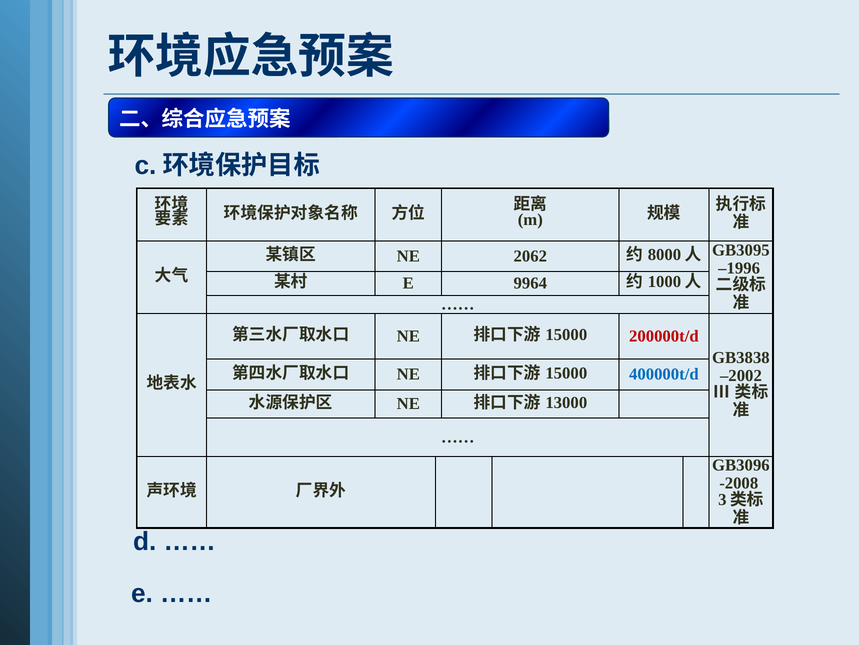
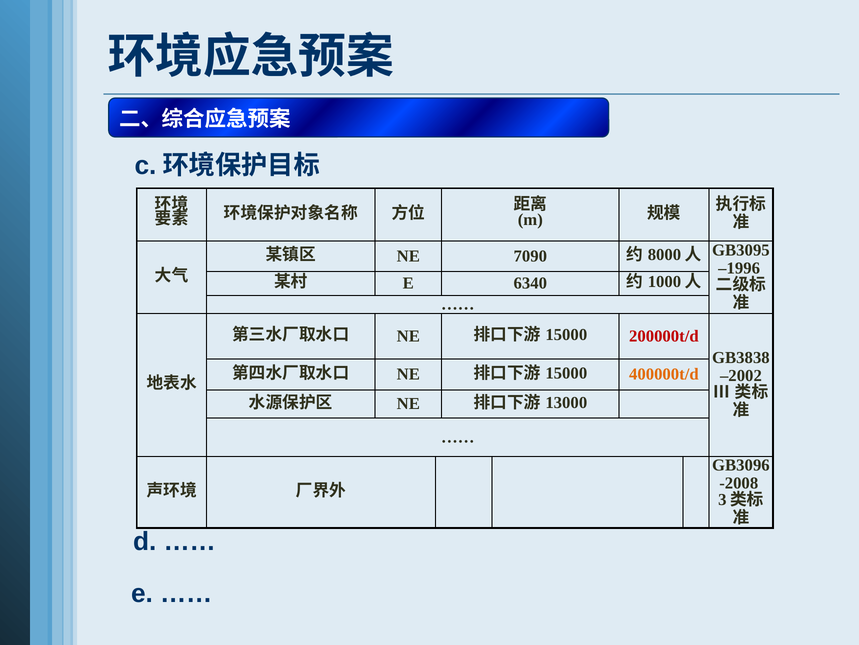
2062: 2062 -> 7090 (530, 256)
9964: 9964 -> 6340 (530, 283)
400000t/d colour: blue -> orange (664, 374)
